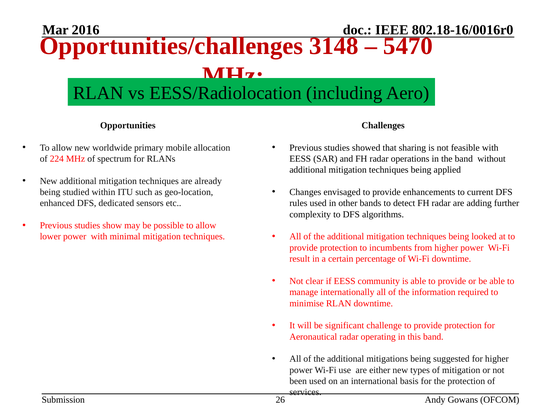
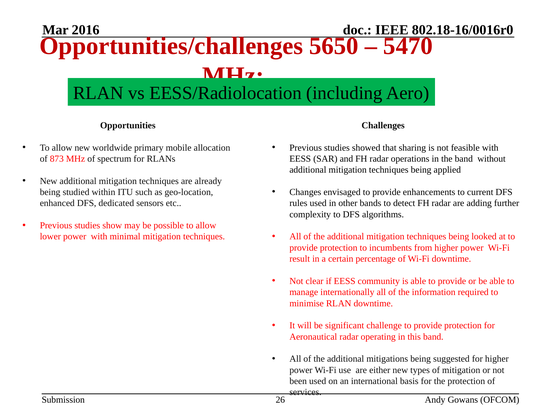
3148: 3148 -> 5650 (334, 46)
224: 224 -> 873 (57, 159)
